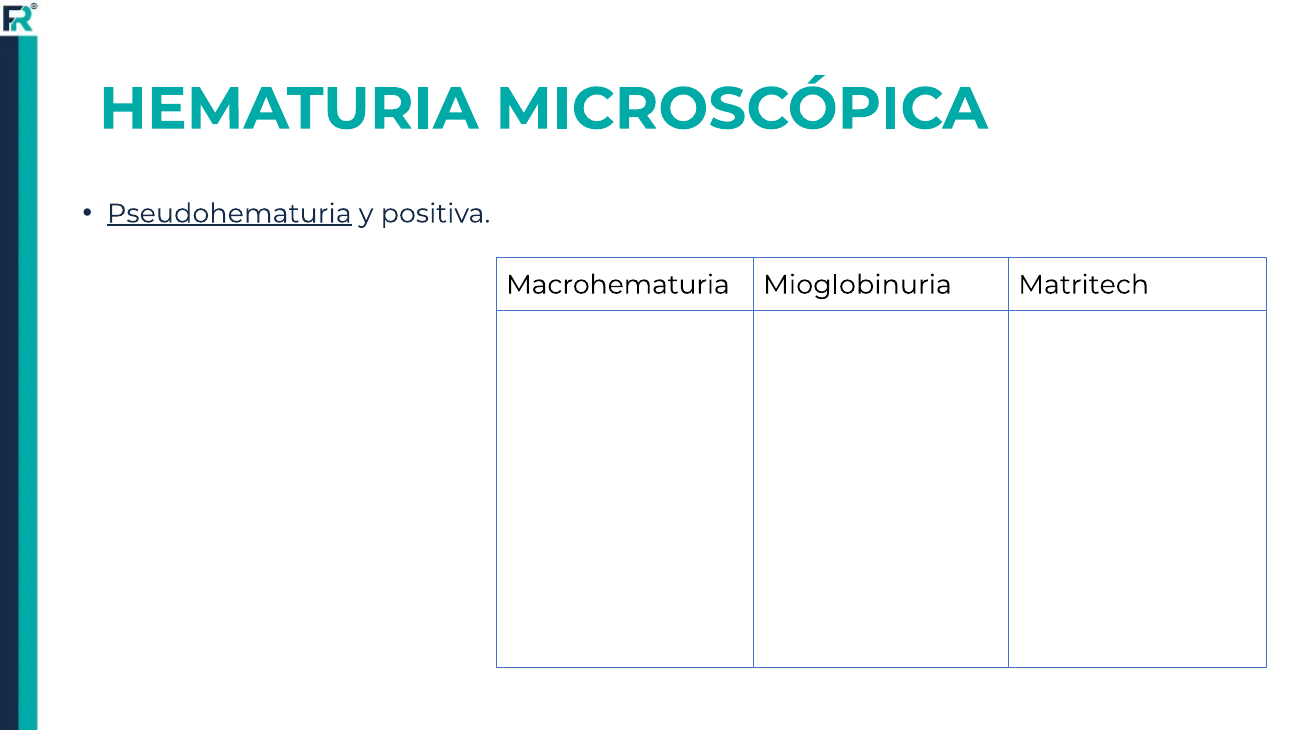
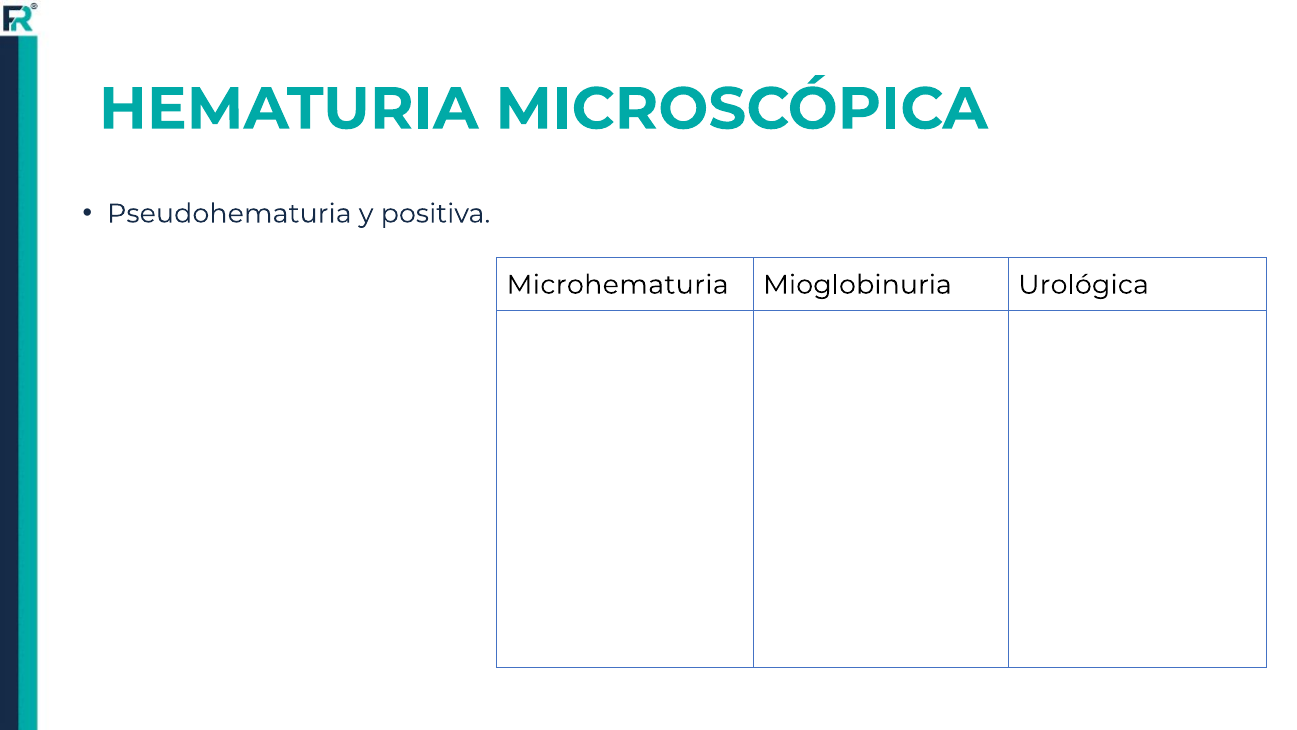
Pseudohematuria underline: present -> none (229, 214)
Macrohematuria: Macrohematuria -> Microhematuria (618, 285)
Matritech: Matritech -> Urológica (1084, 285)
